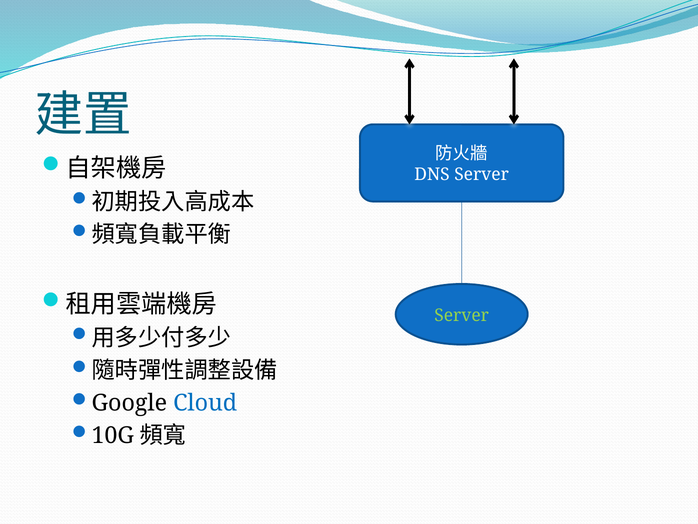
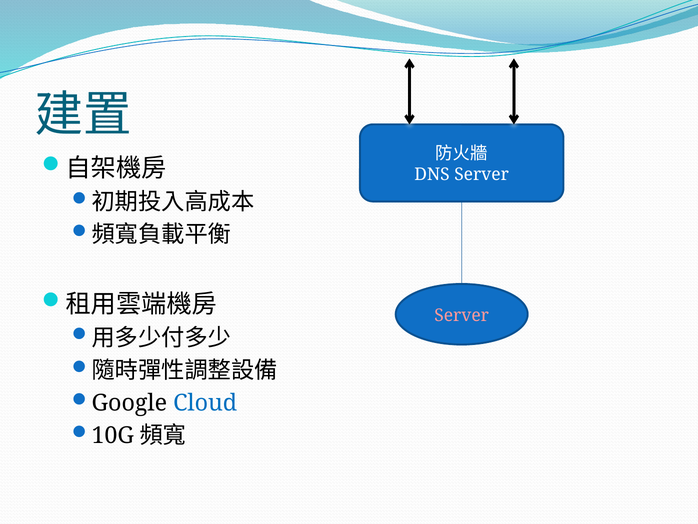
Server colour: light green -> pink (462, 315)
